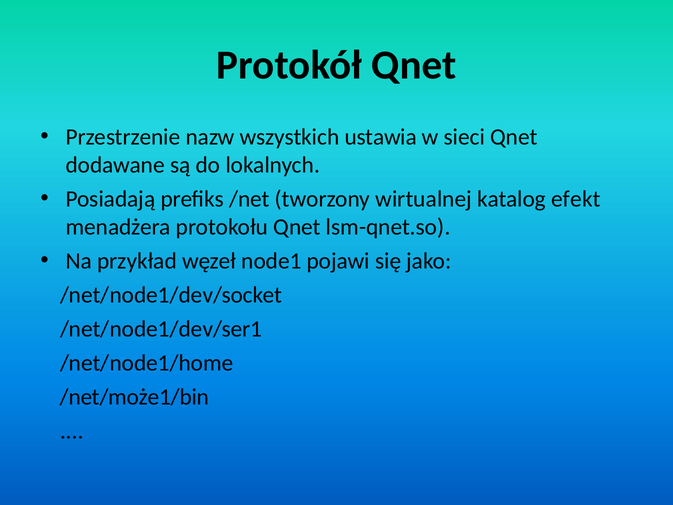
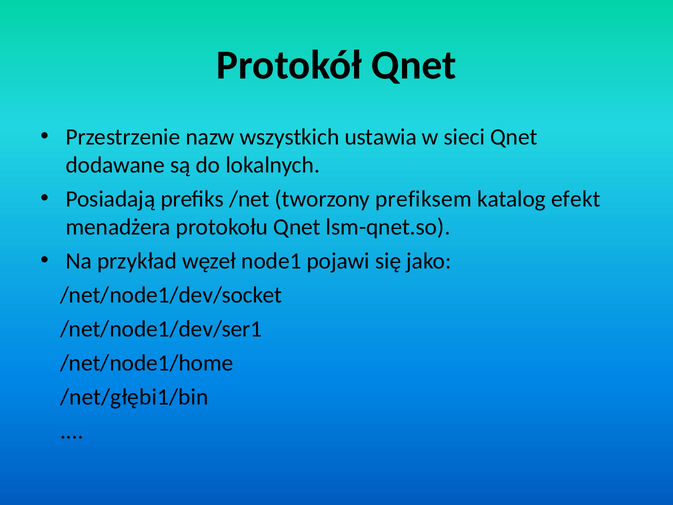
wirtualnej: wirtualnej -> prefiksem (424, 199)
/net/może1/bin: /net/może1/bin -> /net/głębi1/bin (134, 397)
